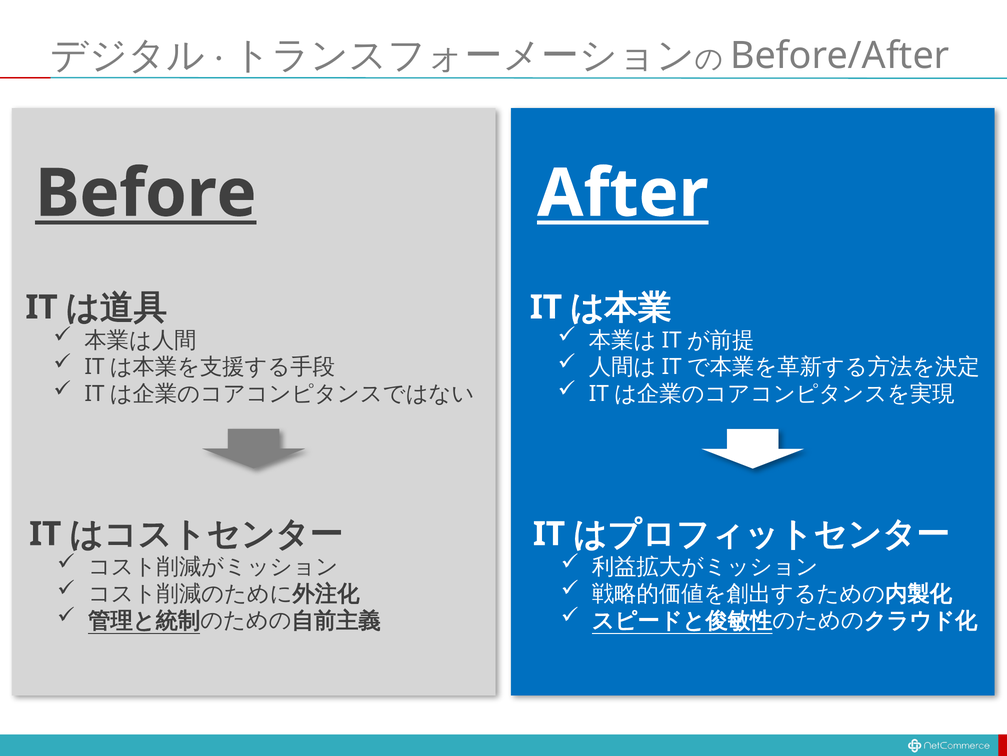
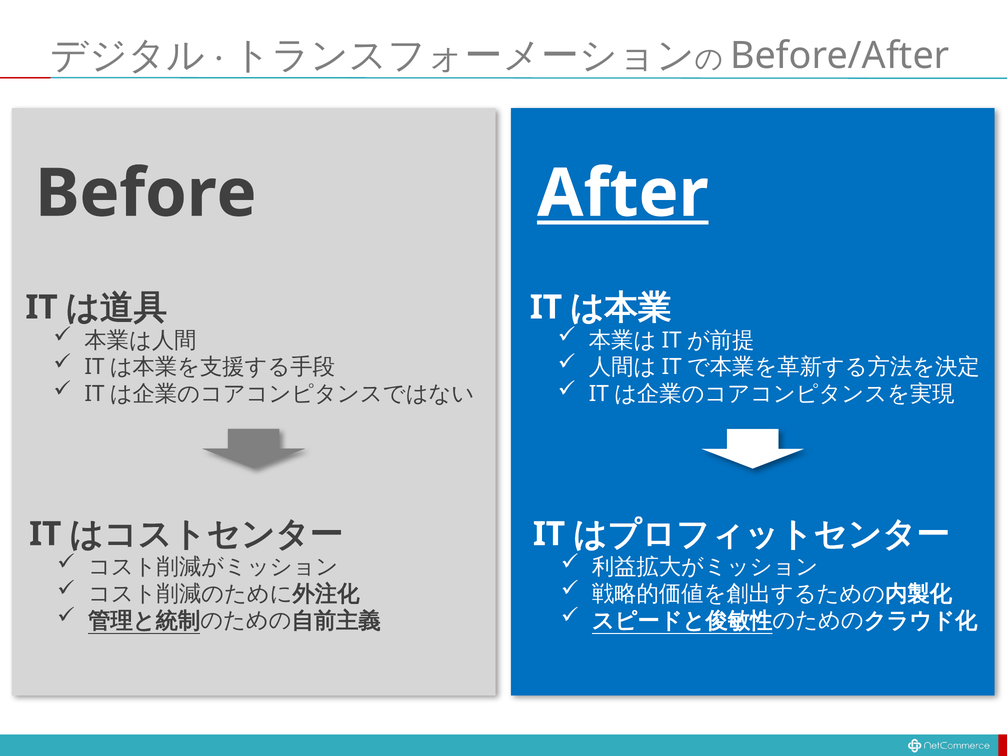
Before underline: present -> none (146, 193)
